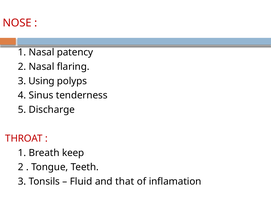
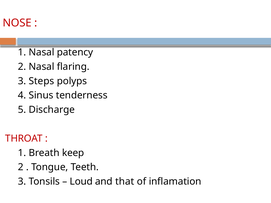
Using: Using -> Steps (41, 81)
Fluid: Fluid -> Loud (81, 182)
